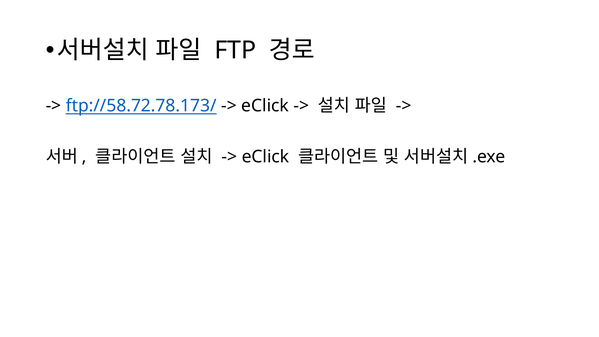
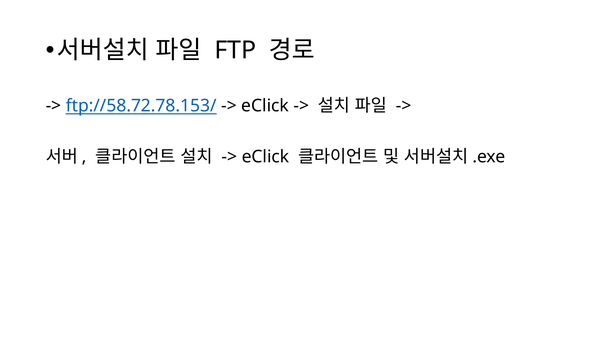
ftp://58.72.78.173/: ftp://58.72.78.173/ -> ftp://58.72.78.153/ (141, 106)
